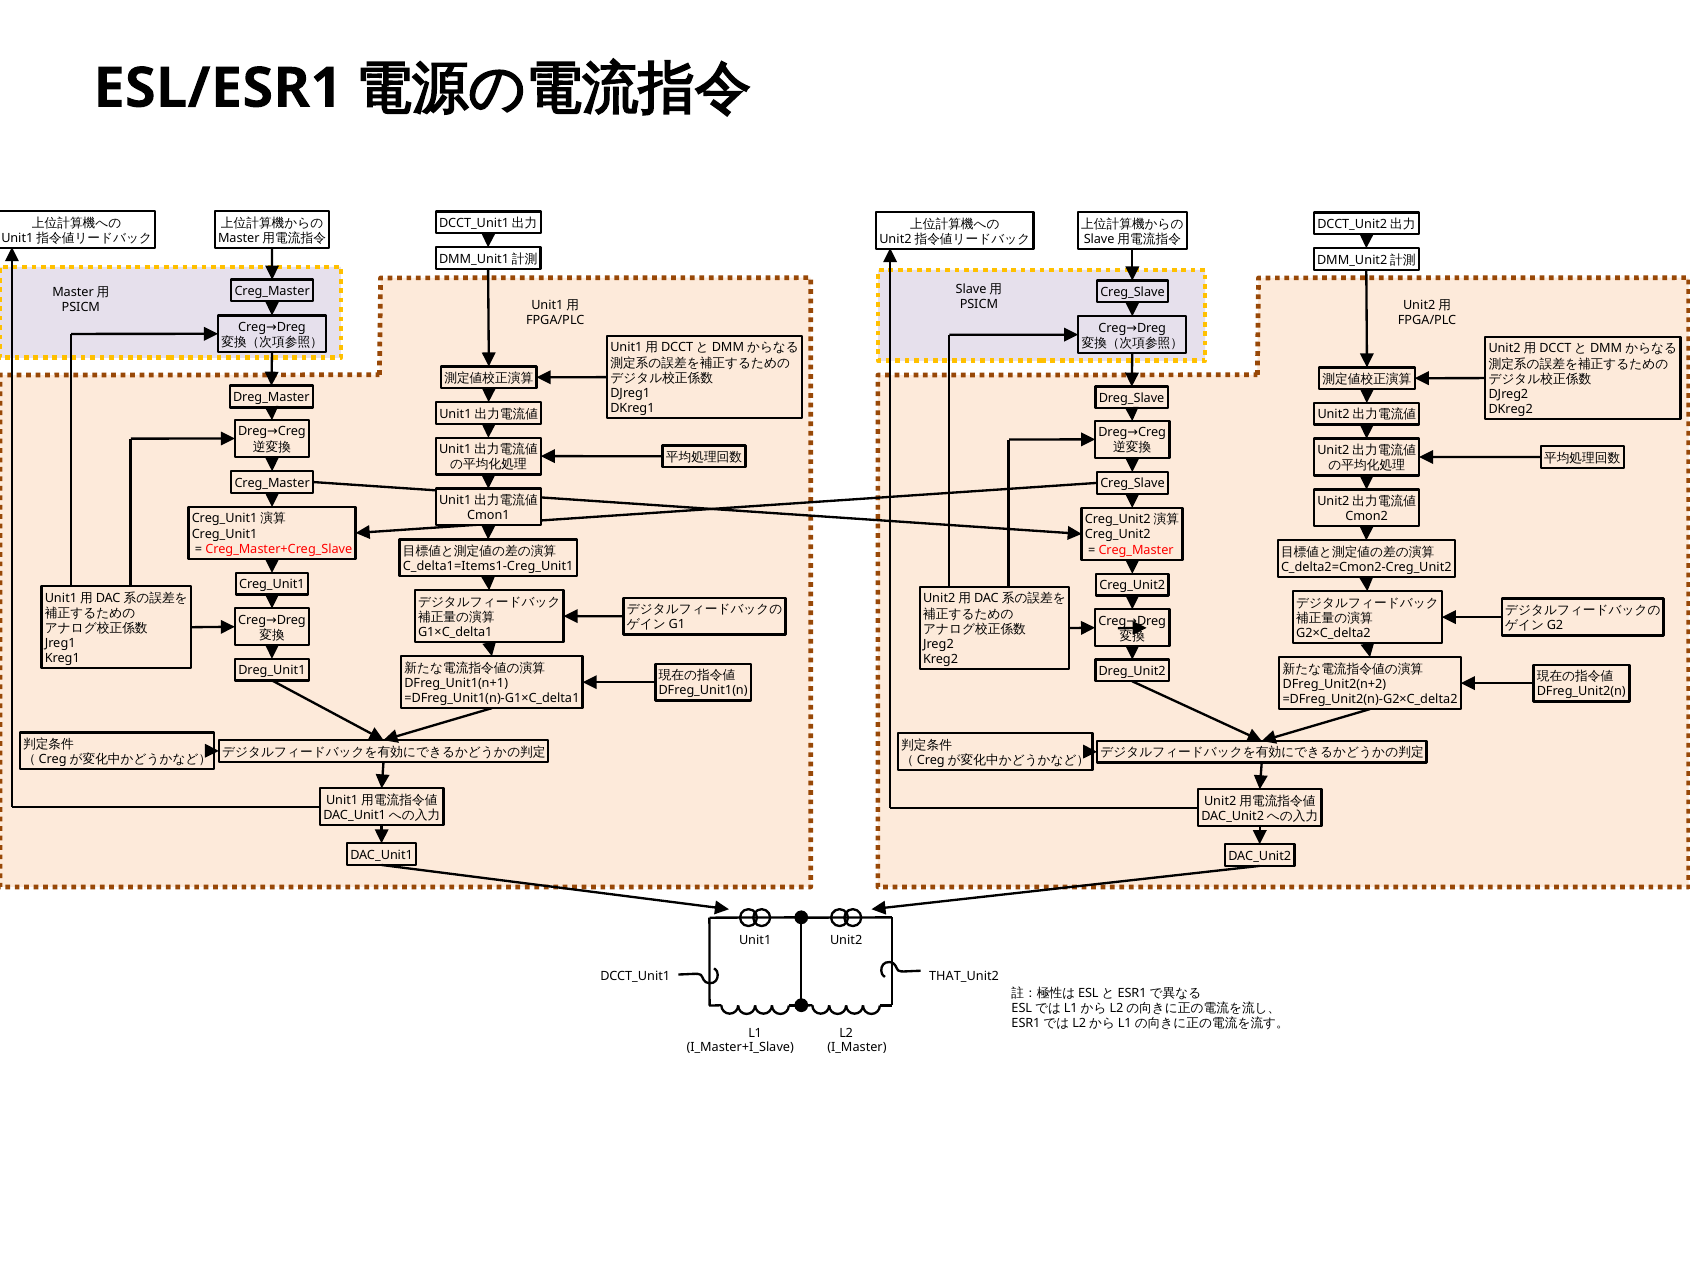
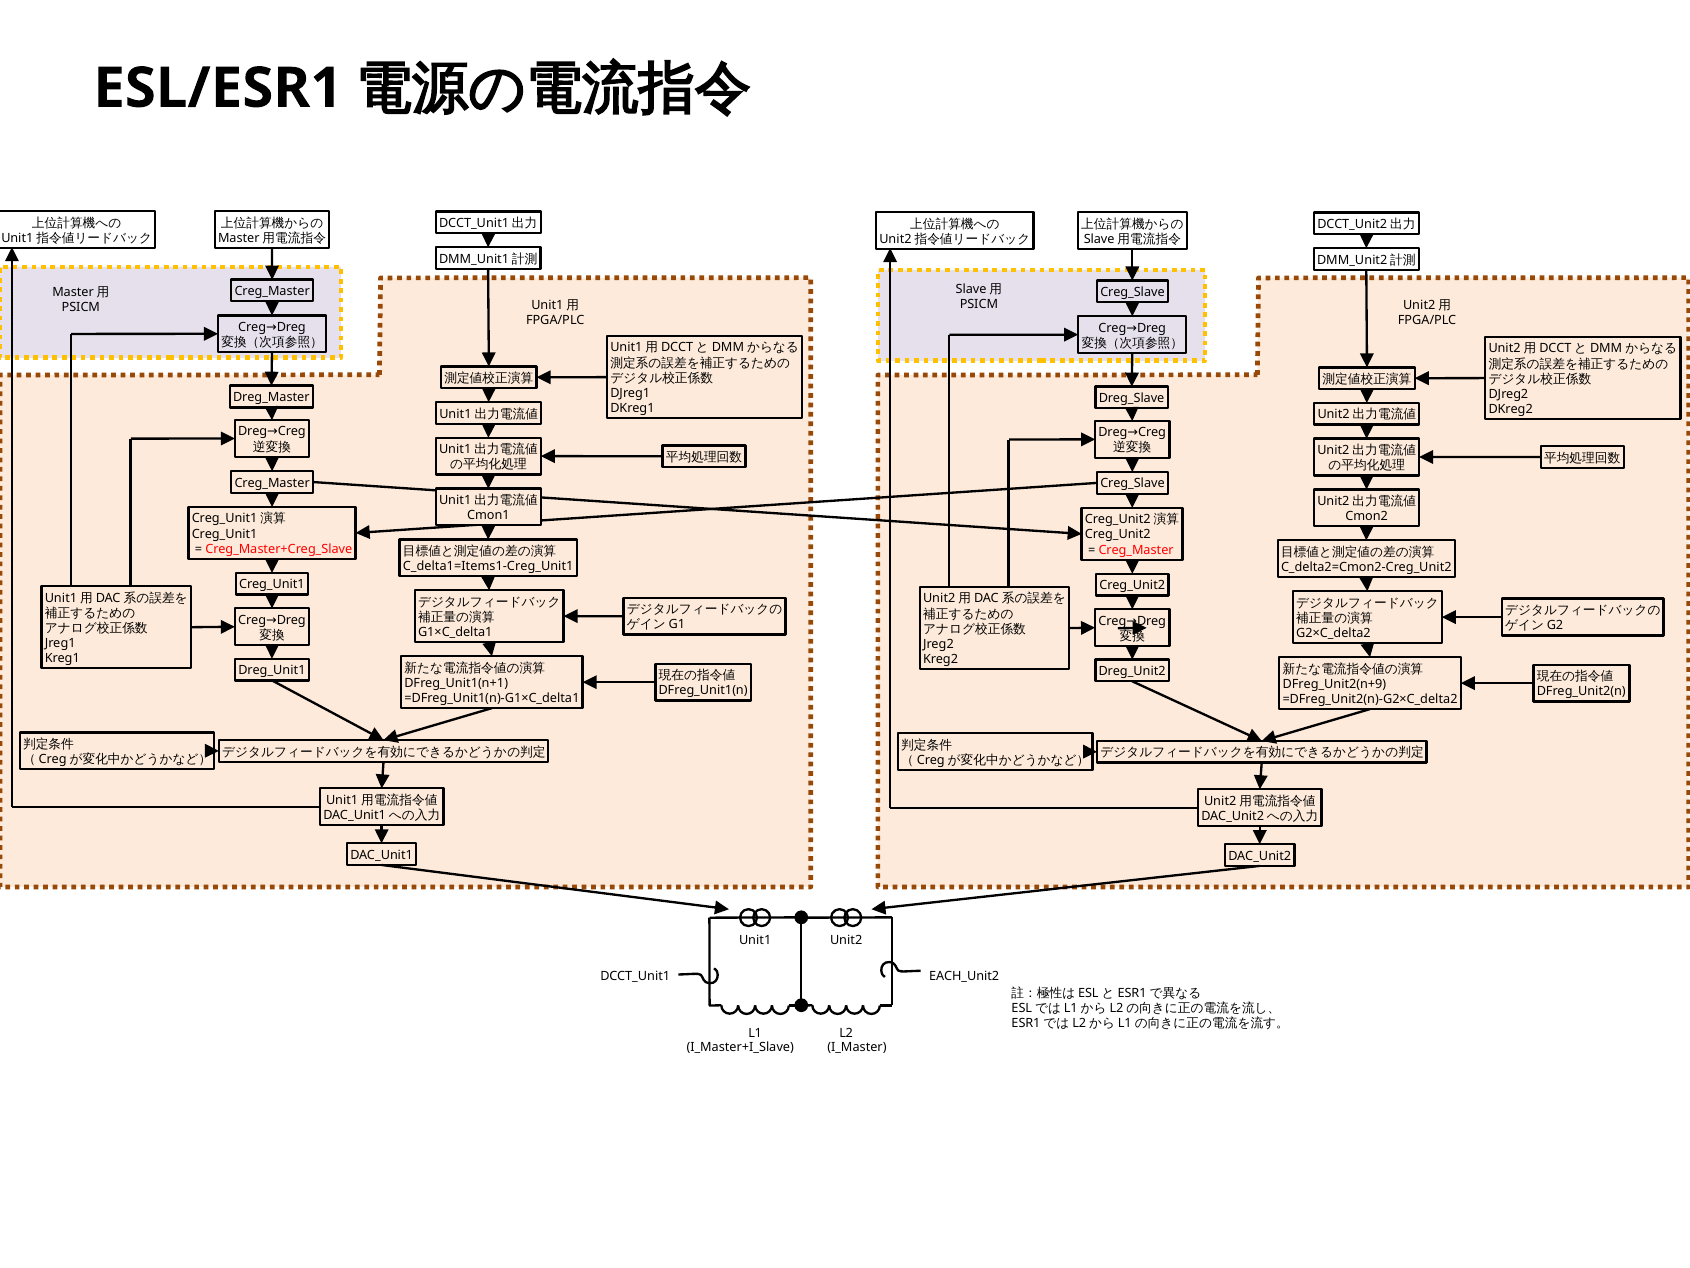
DFreg_Unit2(n+2: DFreg_Unit2(n+2 -> DFreg_Unit2(n+9 (1334, 684)
THAT_Unit2: THAT_Unit2 -> EACH_Unit2 (964, 976)
